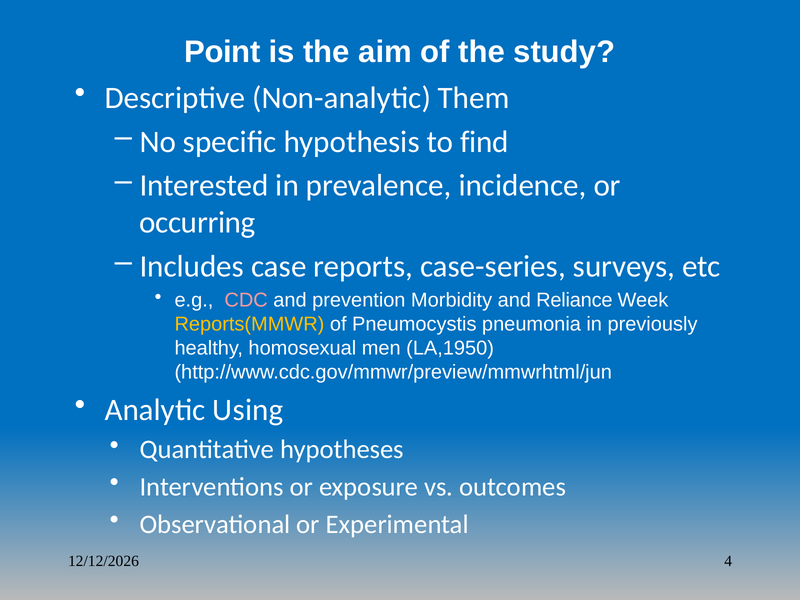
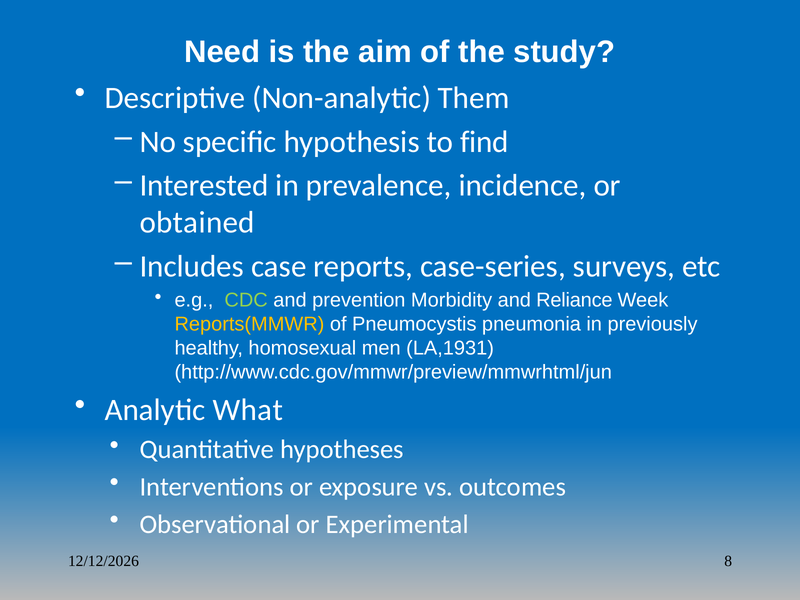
Point: Point -> Need (222, 52)
occurring: occurring -> obtained (197, 223)
CDC colour: pink -> light green (246, 300)
LA,1950: LA,1950 -> LA,1931 (450, 348)
Using: Using -> What (248, 410)
4: 4 -> 8 (728, 561)
